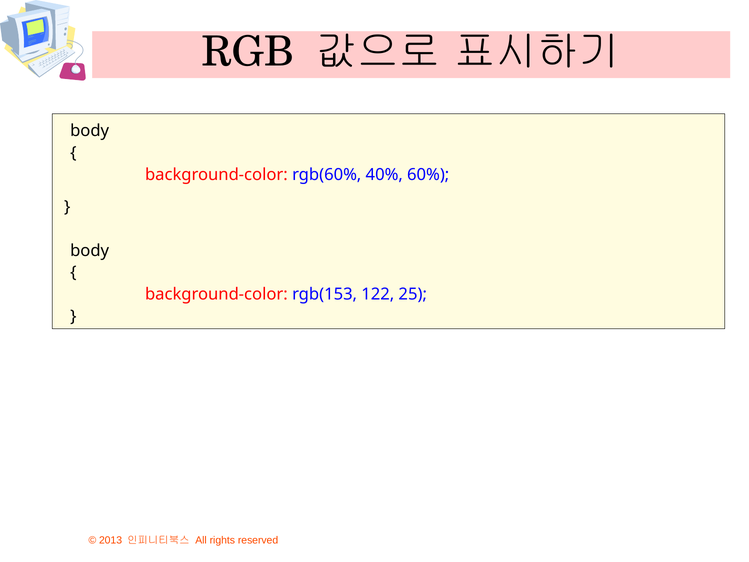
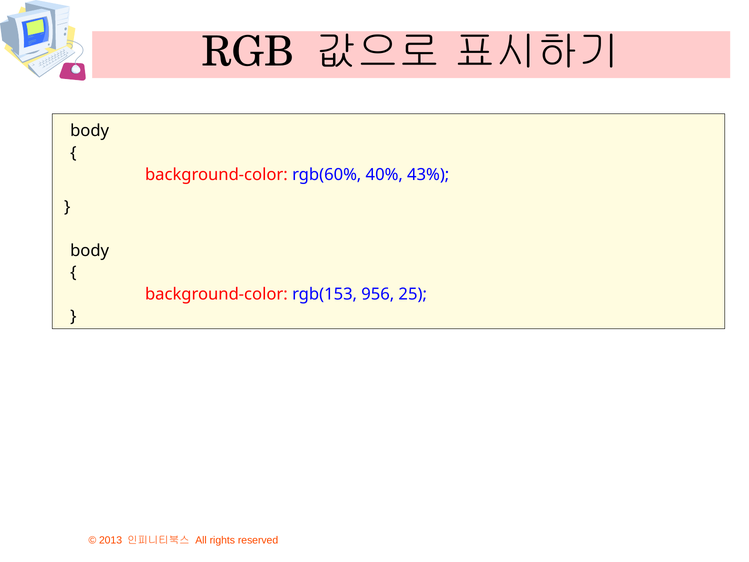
60%: 60% -> 43% (428, 175)
122: 122 -> 956 (378, 294)
